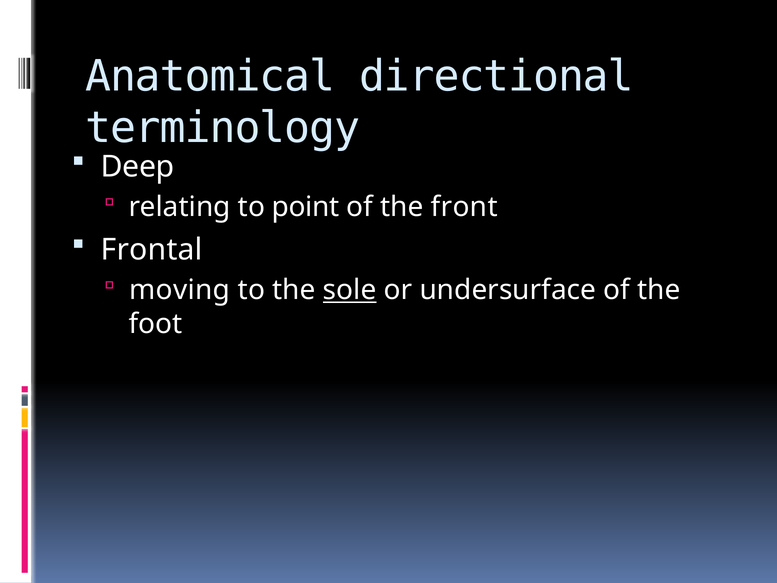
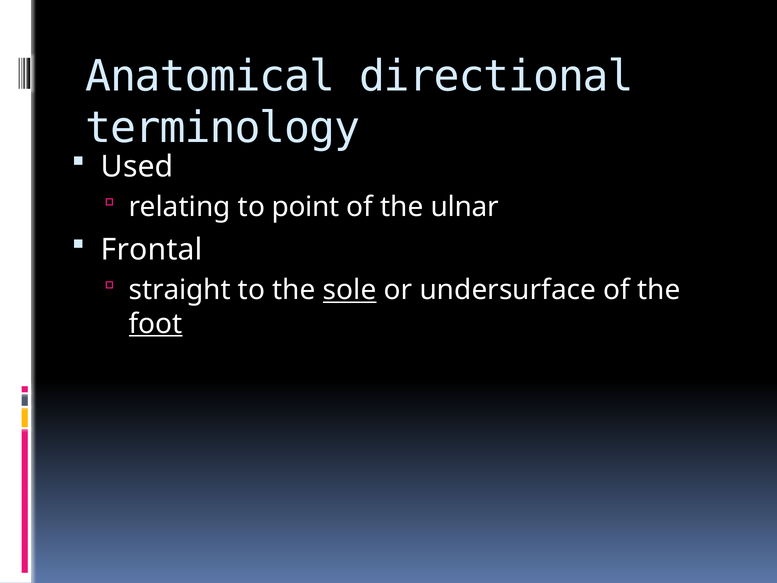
Deep: Deep -> Used (137, 167)
front: front -> ulnar (465, 207)
moving: moving -> straight (180, 290)
foot underline: none -> present (156, 324)
